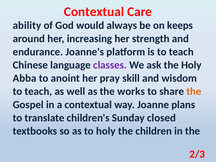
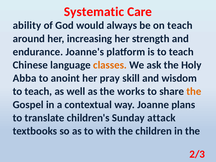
Contextual: Contextual -> Systematic (94, 12)
on keeps: keeps -> teach (180, 25)
classes colour: purple -> orange (110, 65)
closed: closed -> attack (161, 118)
to holy: holy -> with (106, 131)
